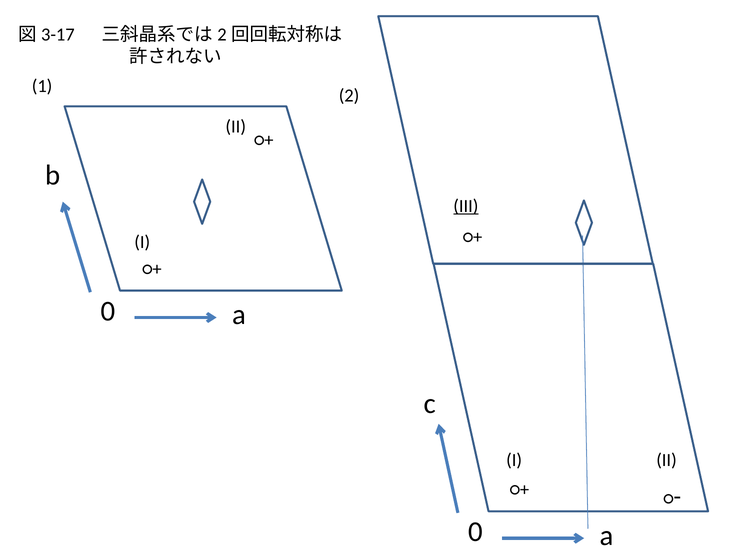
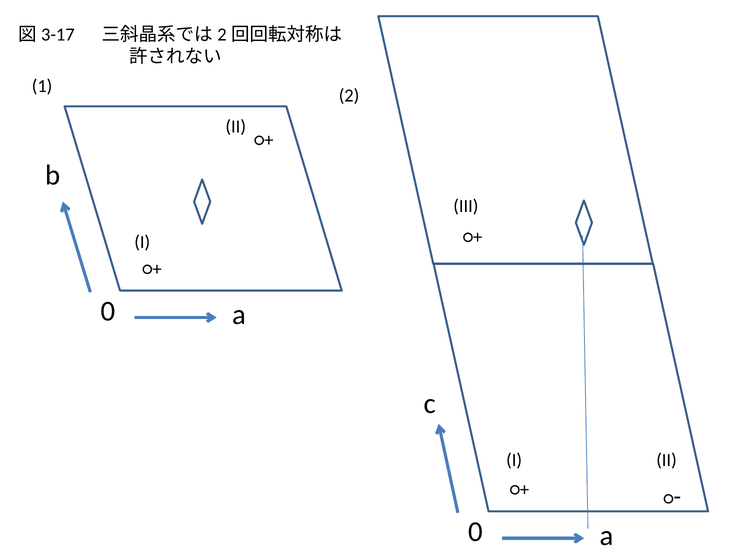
III underline: present -> none (466, 206)
